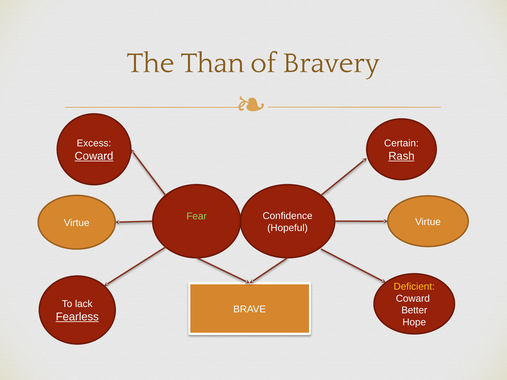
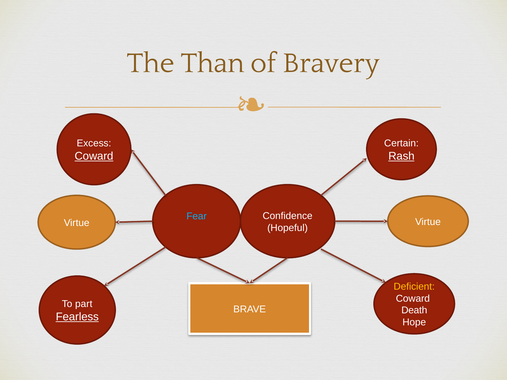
Fear colour: light green -> light blue (197, 216)
lack: lack -> part (84, 304)
Better: Better -> Death (414, 311)
